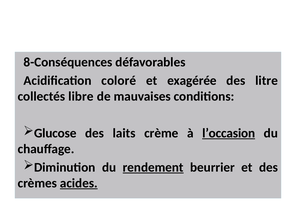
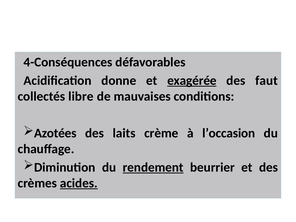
8-Conséquences: 8-Conséquences -> 4-Conséquences (68, 62)
coloré: coloré -> donne (119, 81)
exagérée underline: none -> present (192, 81)
litre: litre -> faut (267, 81)
Glucose: Glucose -> Azotées (55, 133)
l’occasion underline: present -> none (229, 133)
